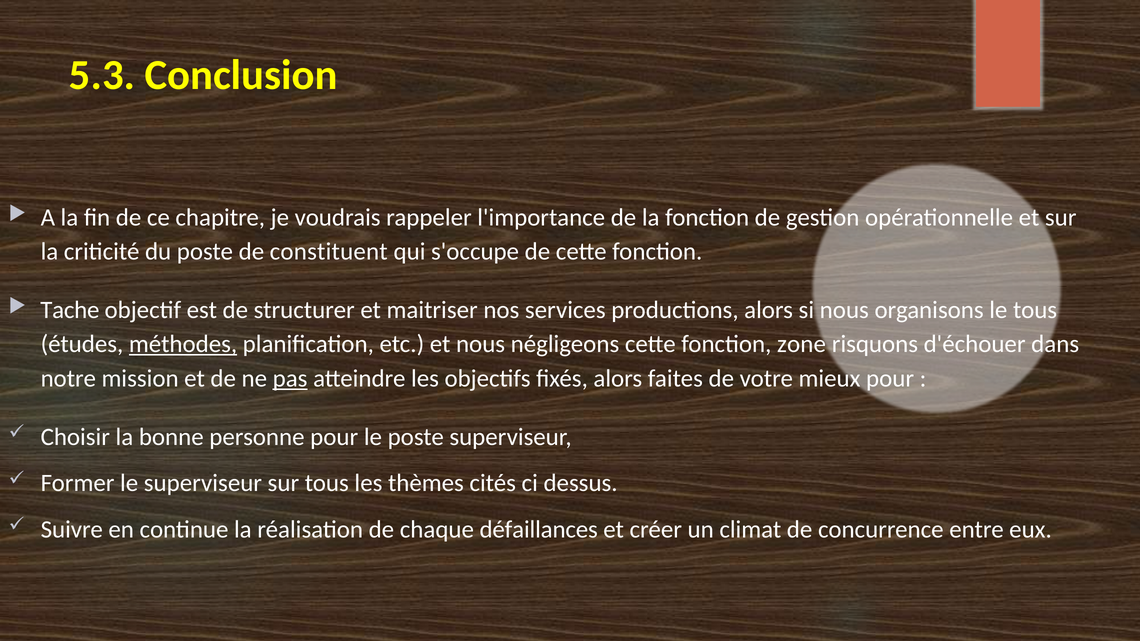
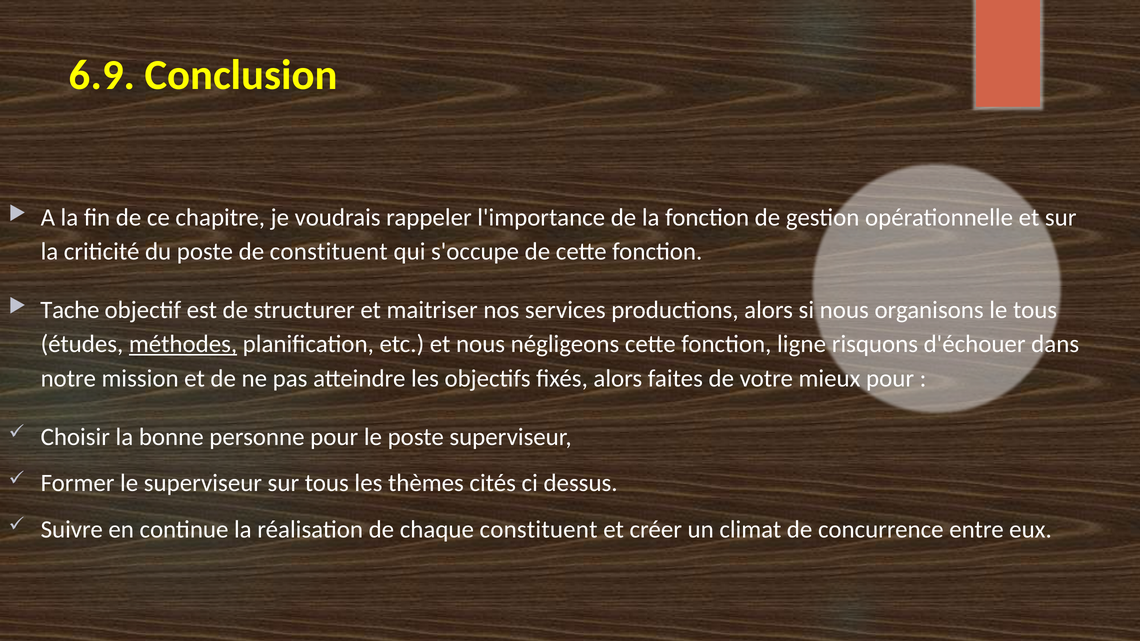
5.3: 5.3 -> 6.9 (102, 75)
zone: zone -> ligne (802, 344)
pas underline: present -> none (290, 379)
chaque défaillances: défaillances -> constituent (539, 530)
